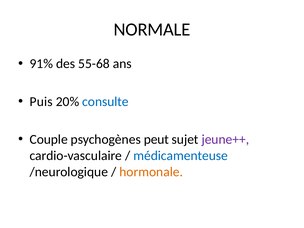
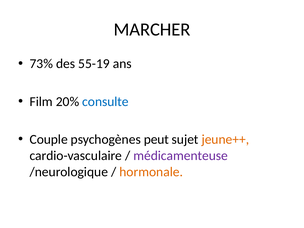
NORMALE: NORMALE -> MARCHER (152, 29)
91%: 91% -> 73% (41, 64)
55-68: 55-68 -> 55-19 (94, 64)
Puis: Puis -> Film (41, 102)
jeune++ colour: purple -> orange (225, 139)
médicamenteuse colour: blue -> purple (181, 156)
